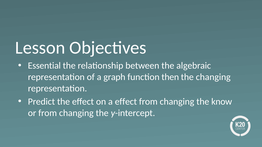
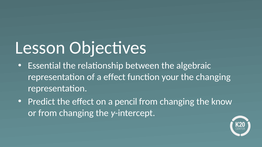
a graph: graph -> effect (114, 77)
then: then -> your (170, 77)
a effect: effect -> pencil (126, 102)
